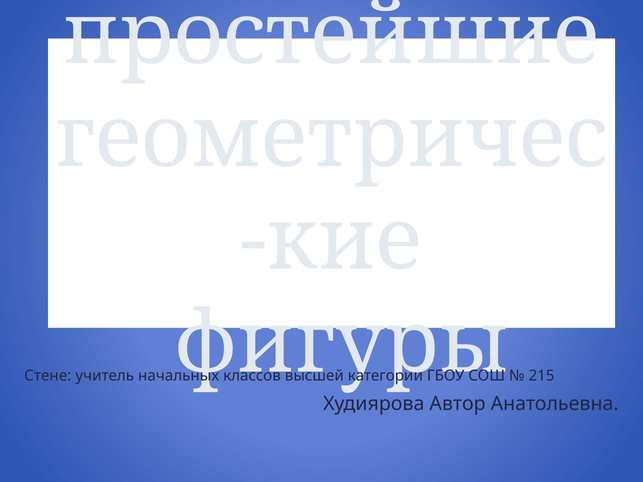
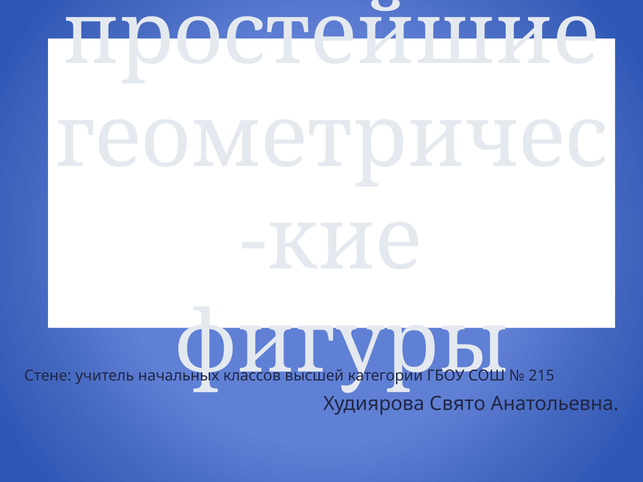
Автор: Автор -> Свято (457, 404)
